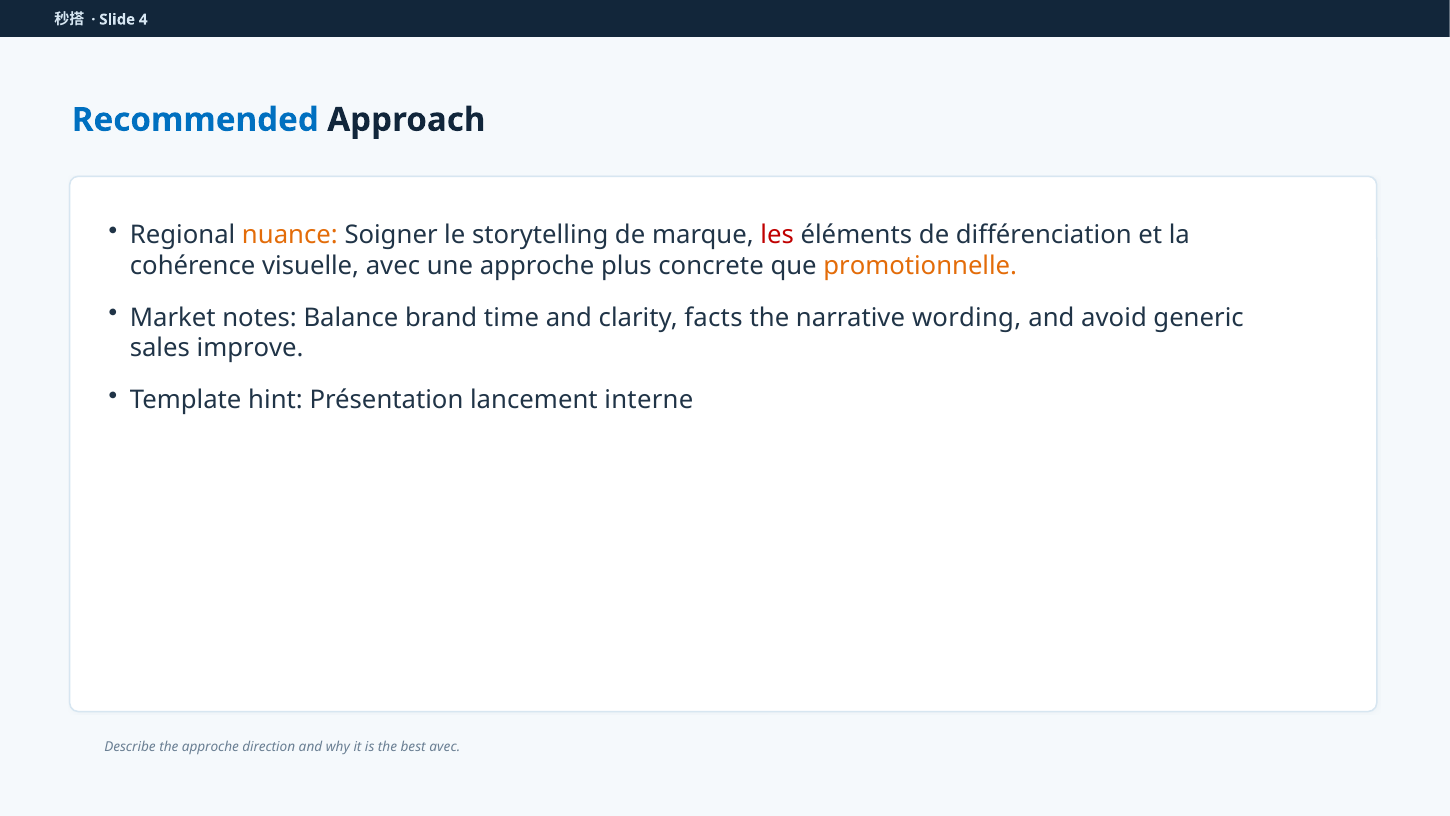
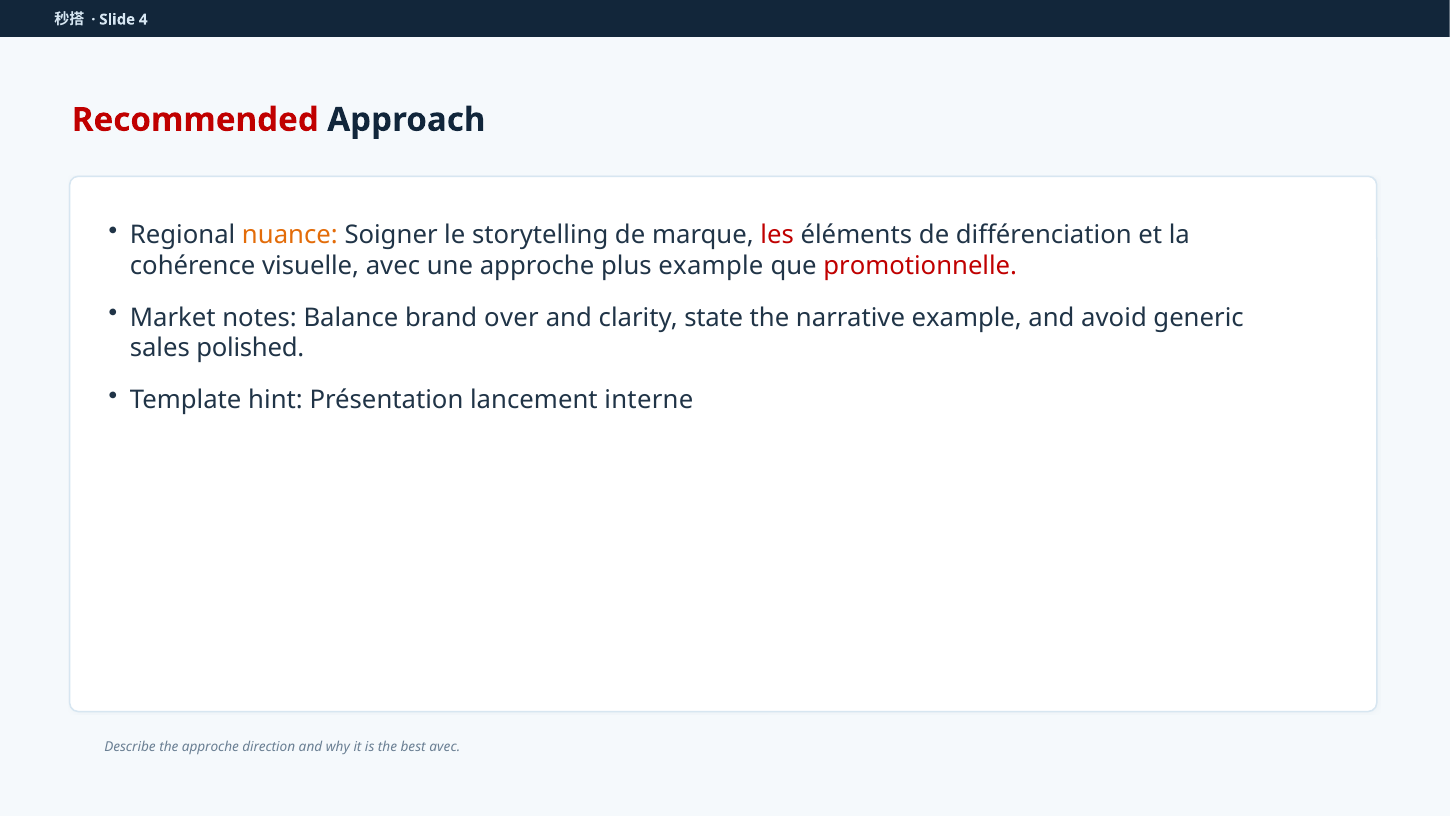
Recommended colour: blue -> red (195, 120)
plus concrete: concrete -> example (711, 265)
promotionnelle colour: orange -> red (920, 265)
time: time -> over (511, 317)
facts: facts -> state (714, 317)
narrative wording: wording -> example (967, 317)
improve: improve -> polished (250, 348)
